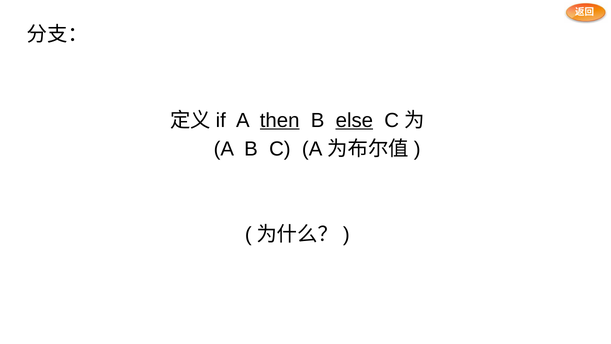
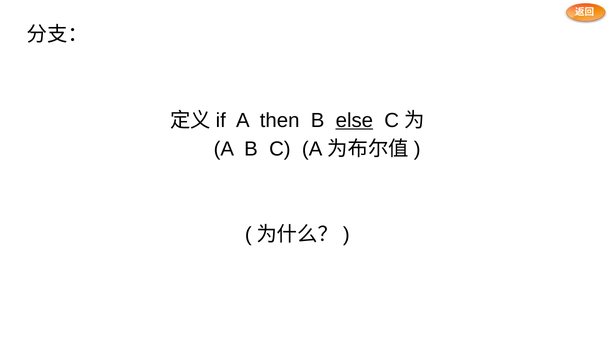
then underline: present -> none (280, 120)
